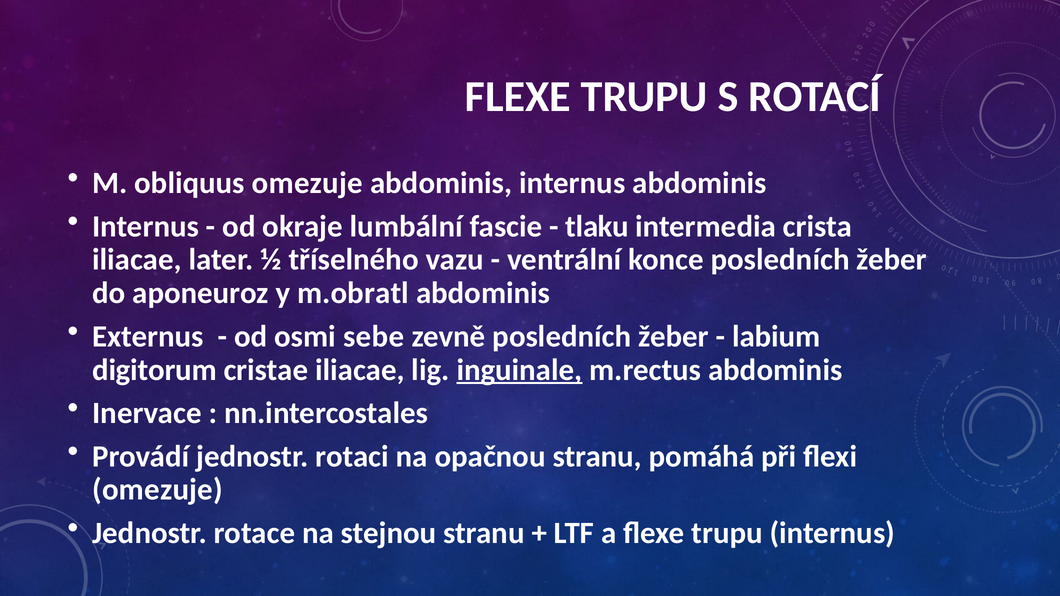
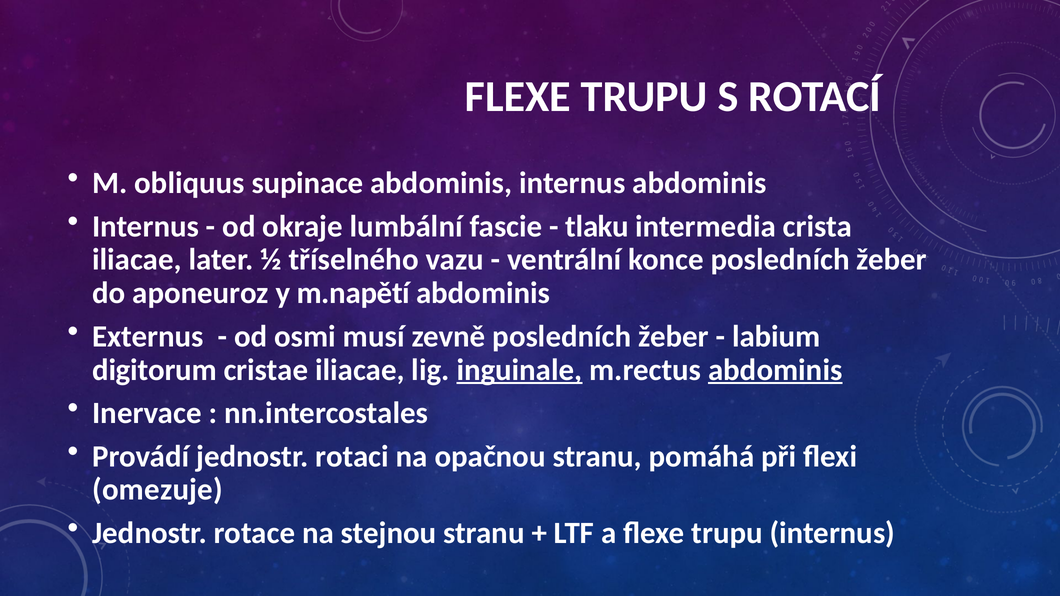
obliquus omezuje: omezuje -> supinace (308, 183)
m.obratl: m.obratl -> m.napětí (353, 293)
sebe: sebe -> musí (374, 337)
abdominis underline: none -> present (775, 370)
